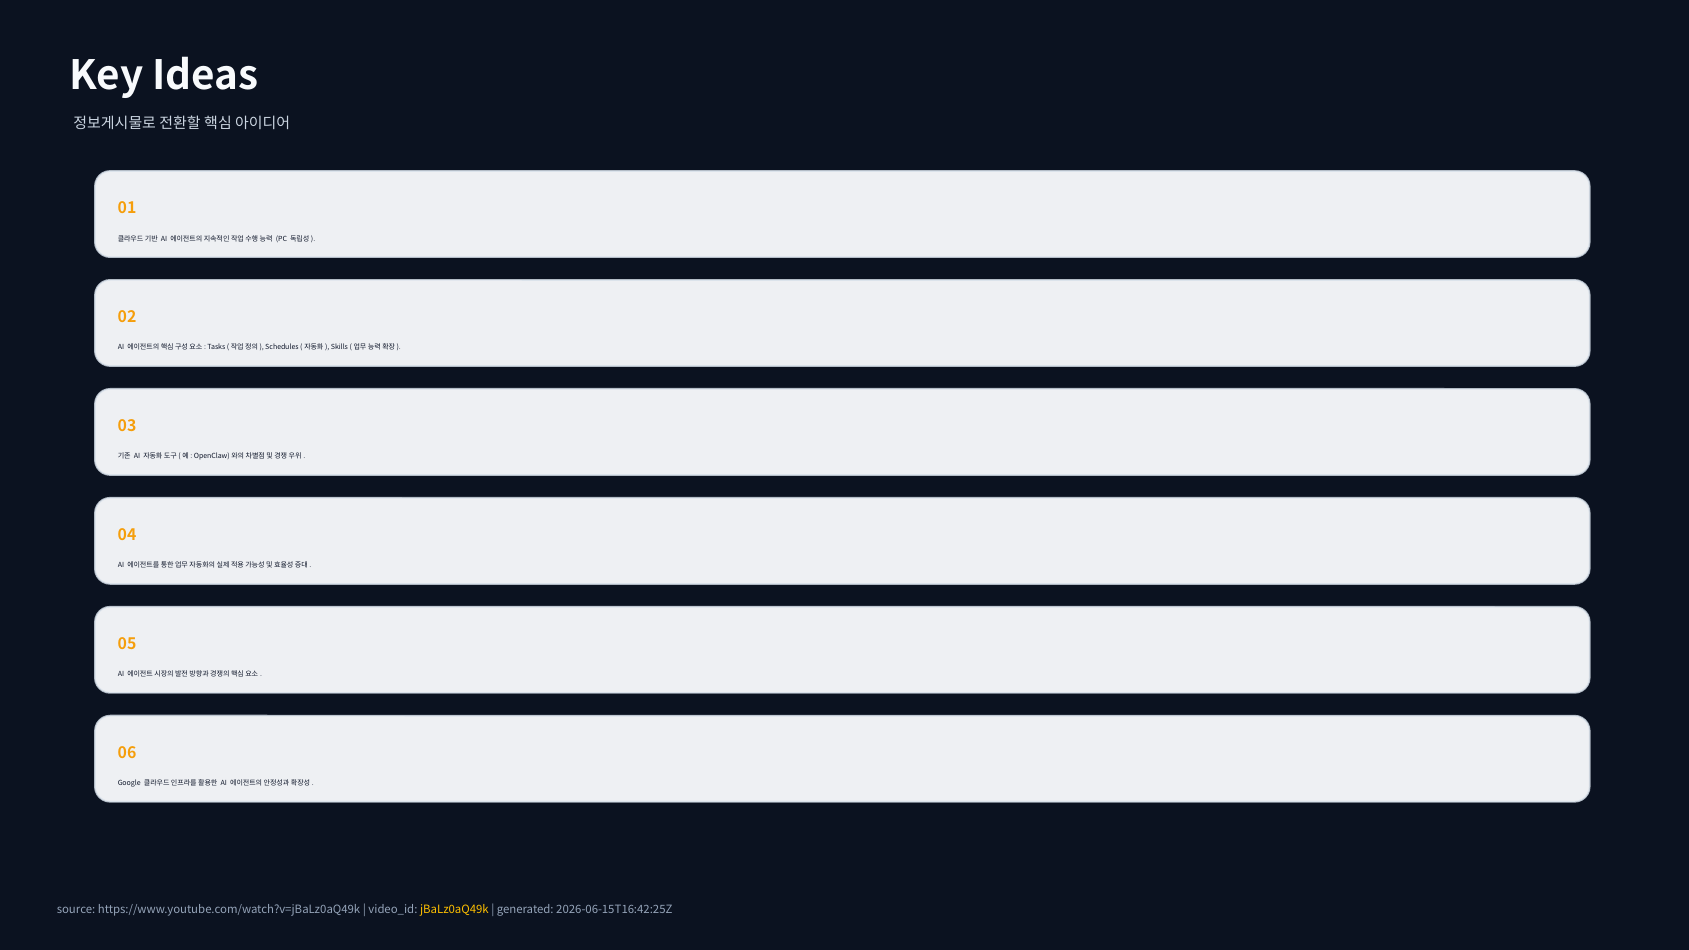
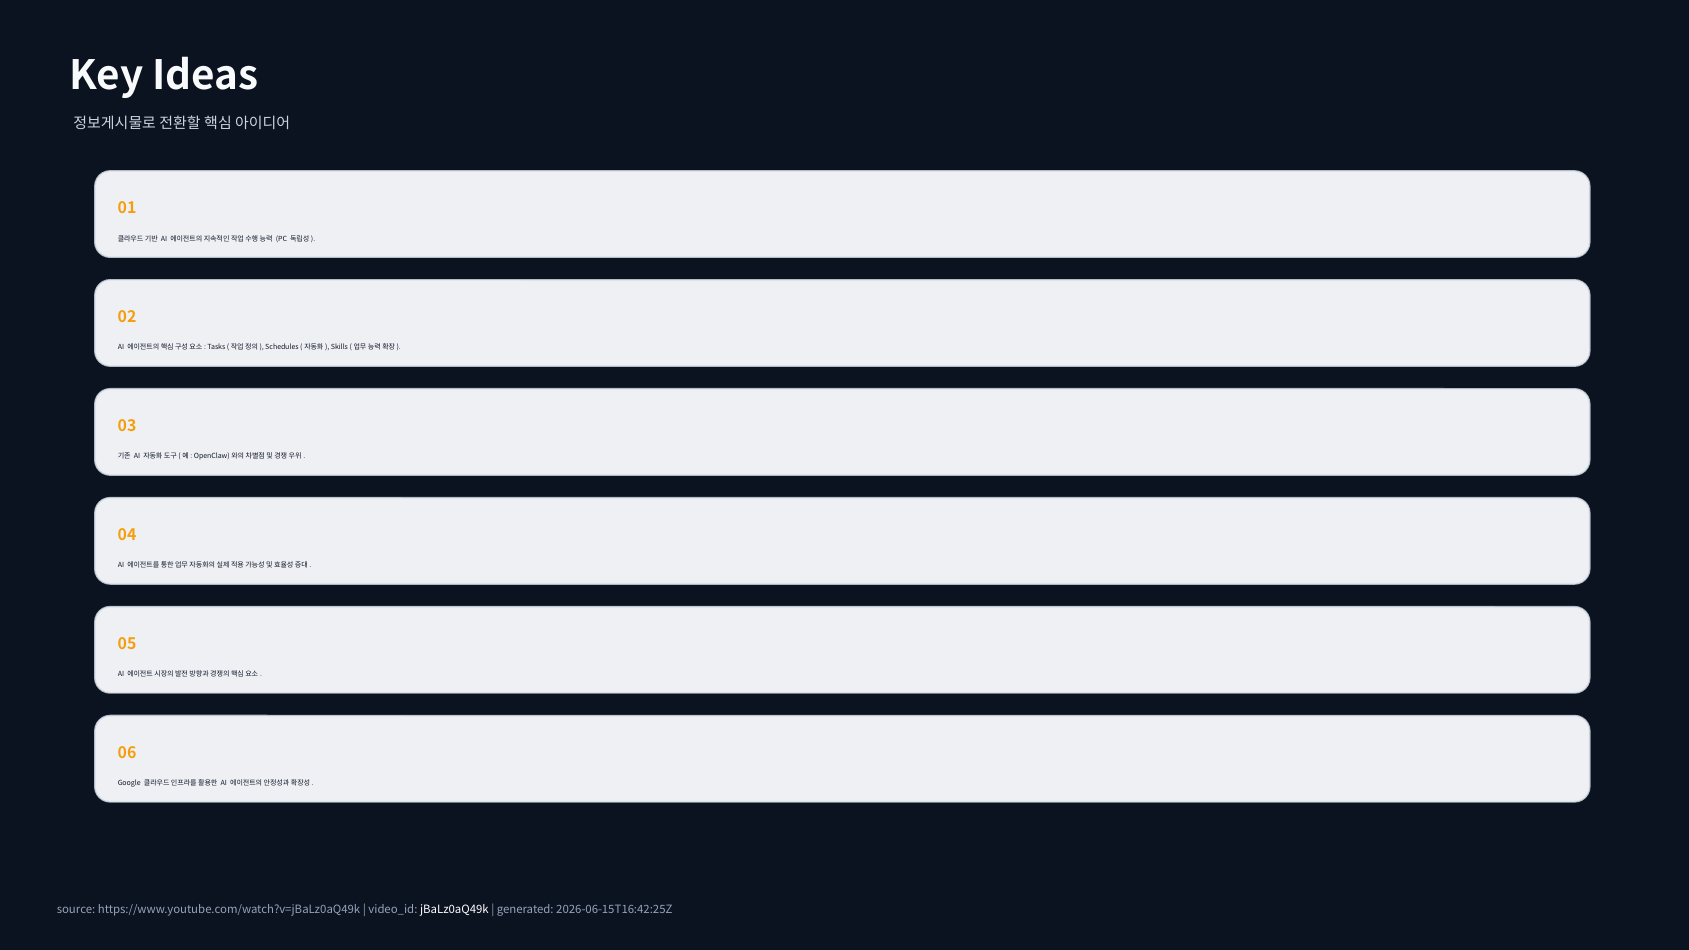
jBaLz0aQ49k colour: yellow -> white (454, 910)
